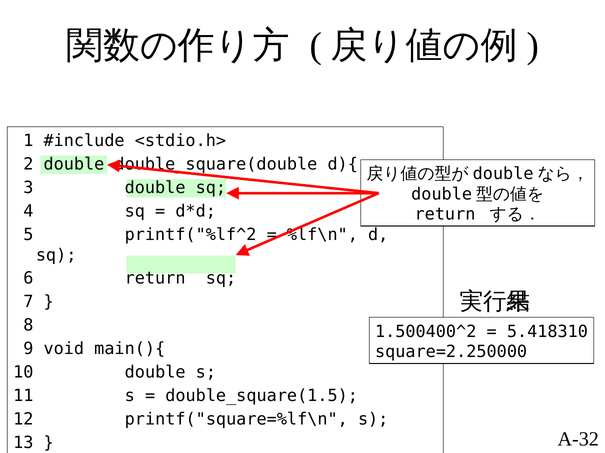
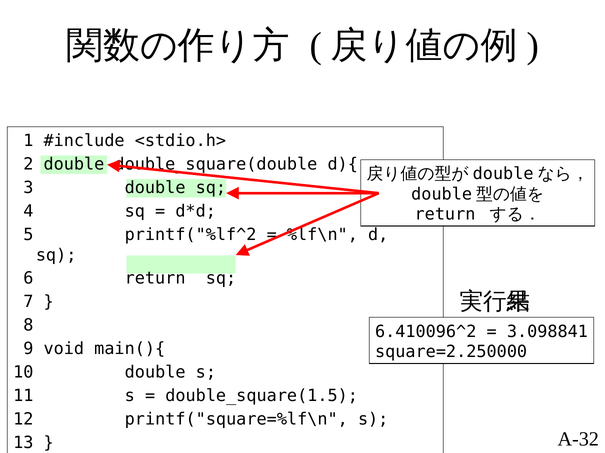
1.500400^2: 1.500400^2 -> 6.410096^2 (426, 332)
5.418310: 5.418310 -> 3.098841 (547, 332)
